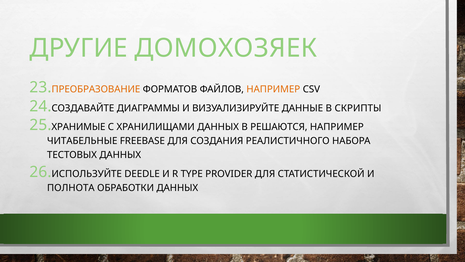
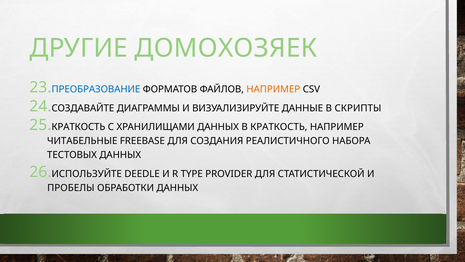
ПРЕОБРАЗОВАНИЕ colour: orange -> blue (96, 89)
ХРАНИМЫЕ: ХРАНИМЫЕ -> КРАТКОСТЬ (78, 127)
В РЕШАЮТСЯ: РЕШАЮТСЯ -> КРАТКОСТЬ (279, 127)
ПОЛНОТА: ПОЛНОТА -> ПРОБЕЛЫ (71, 188)
